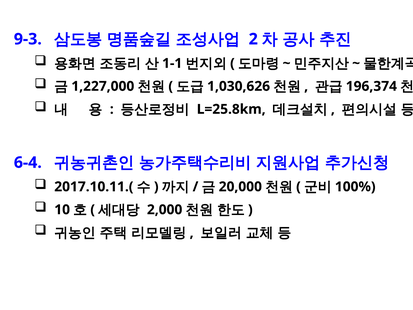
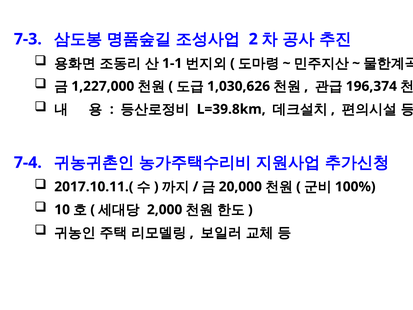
9-3: 9-3 -> 7-3 (28, 39)
L=25.8km: L=25.8km -> L=39.8km (231, 109)
6-4: 6-4 -> 7-4 (28, 162)
